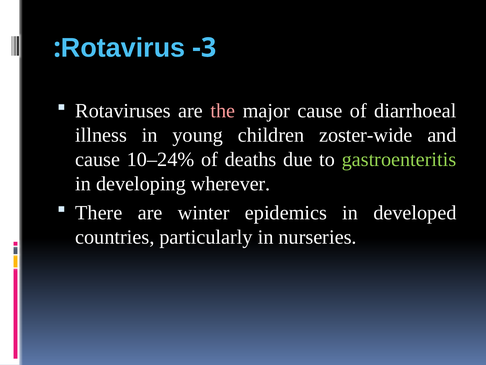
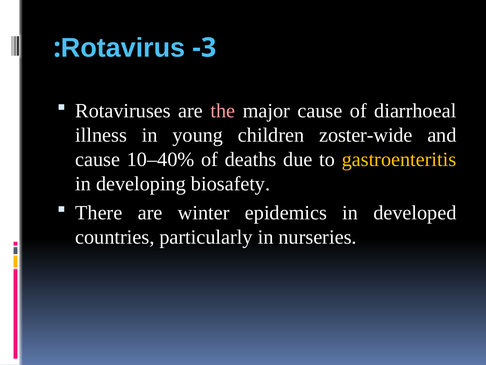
10–24%: 10–24% -> 10–40% (161, 159)
gastroenteritis colour: light green -> yellow (399, 159)
wherever: wherever -> biosafety (231, 184)
